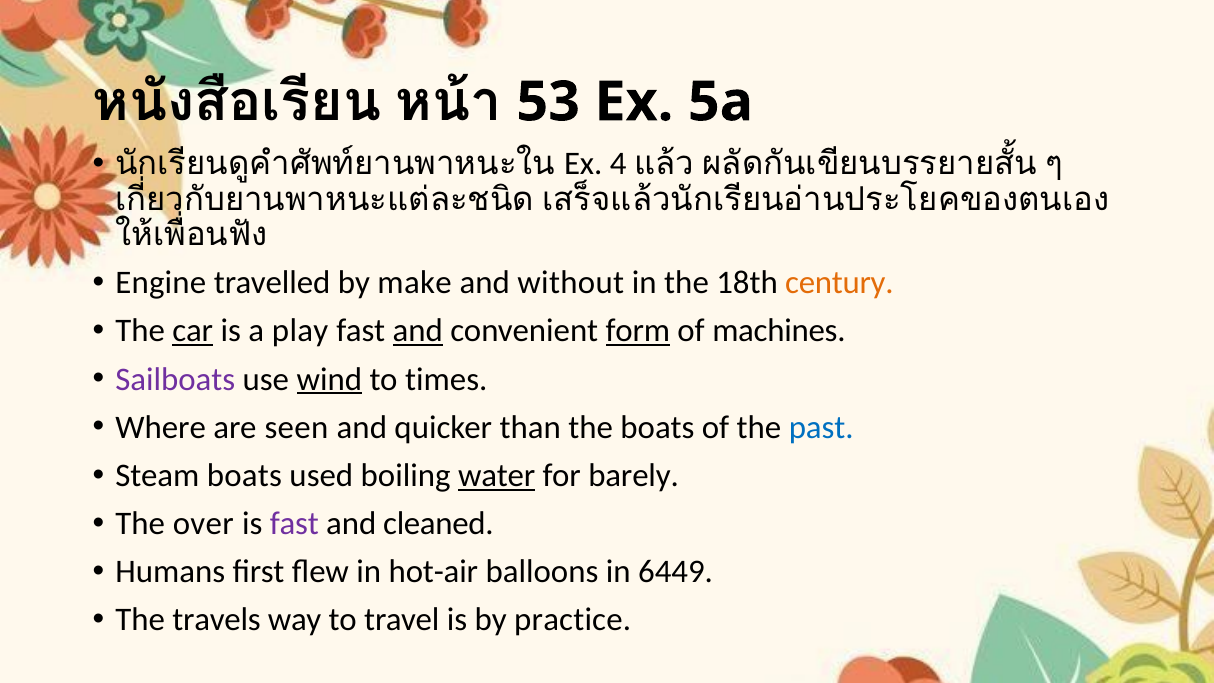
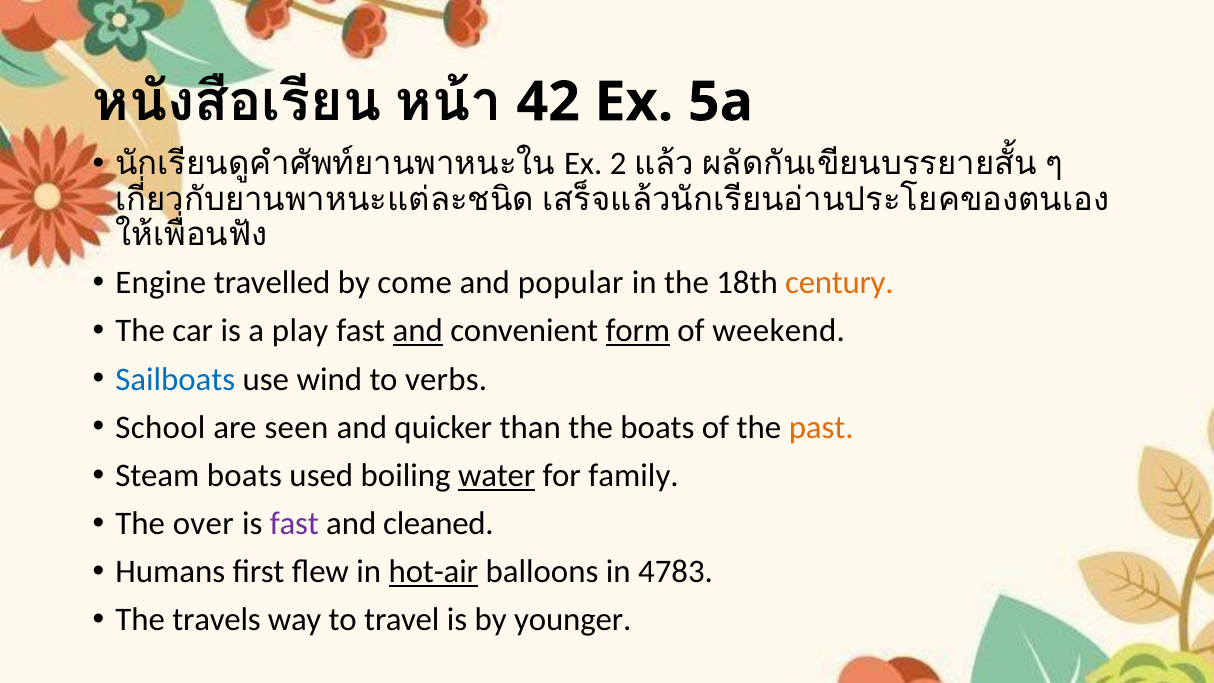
53: 53 -> 42 (548, 102)
4: 4 -> 2 (618, 164)
make: make -> come (415, 283)
without: without -> popular (571, 283)
car underline: present -> none (193, 331)
machines: machines -> weekend (779, 331)
Sailboats colour: purple -> blue (175, 379)
wind underline: present -> none (329, 379)
times: times -> verbs (446, 379)
Where: Where -> School (160, 427)
past colour: blue -> orange (821, 427)
barely: barely -> family (633, 475)
hot-air underline: none -> present (433, 572)
6449: 6449 -> 4783 (676, 572)
practice: practice -> younger (573, 620)
